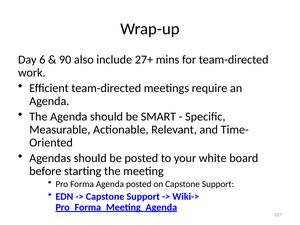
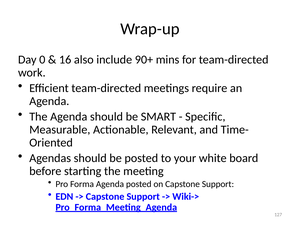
6: 6 -> 0 (42, 60)
90: 90 -> 16 (65, 60)
27+: 27+ -> 90+ (144, 60)
